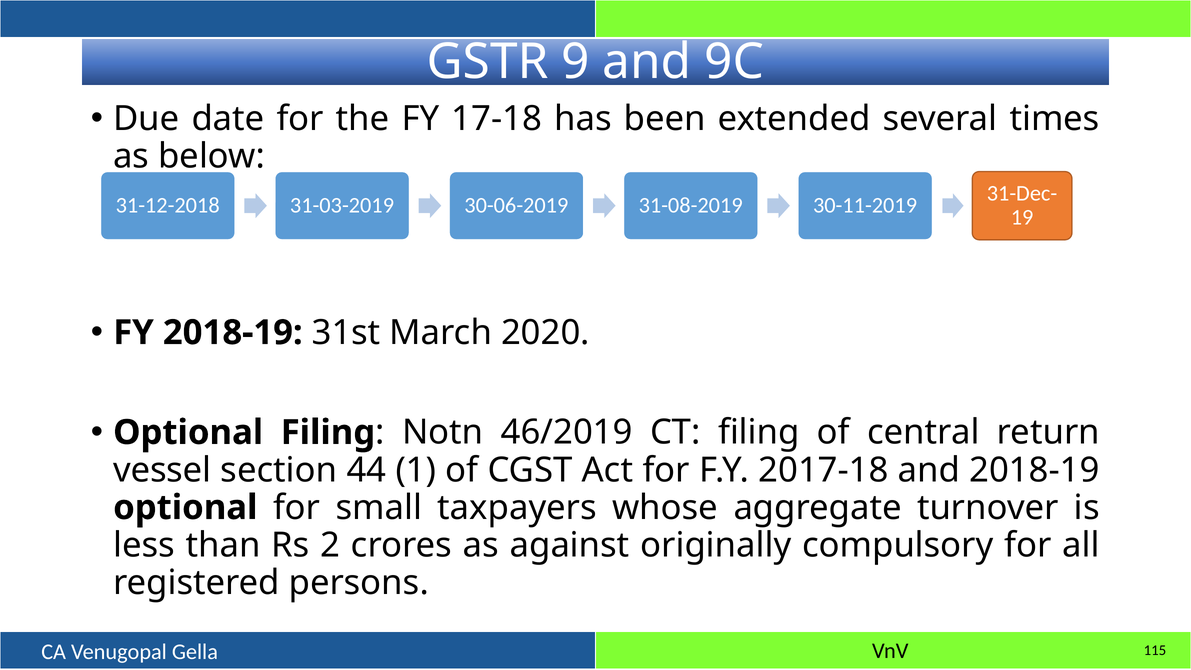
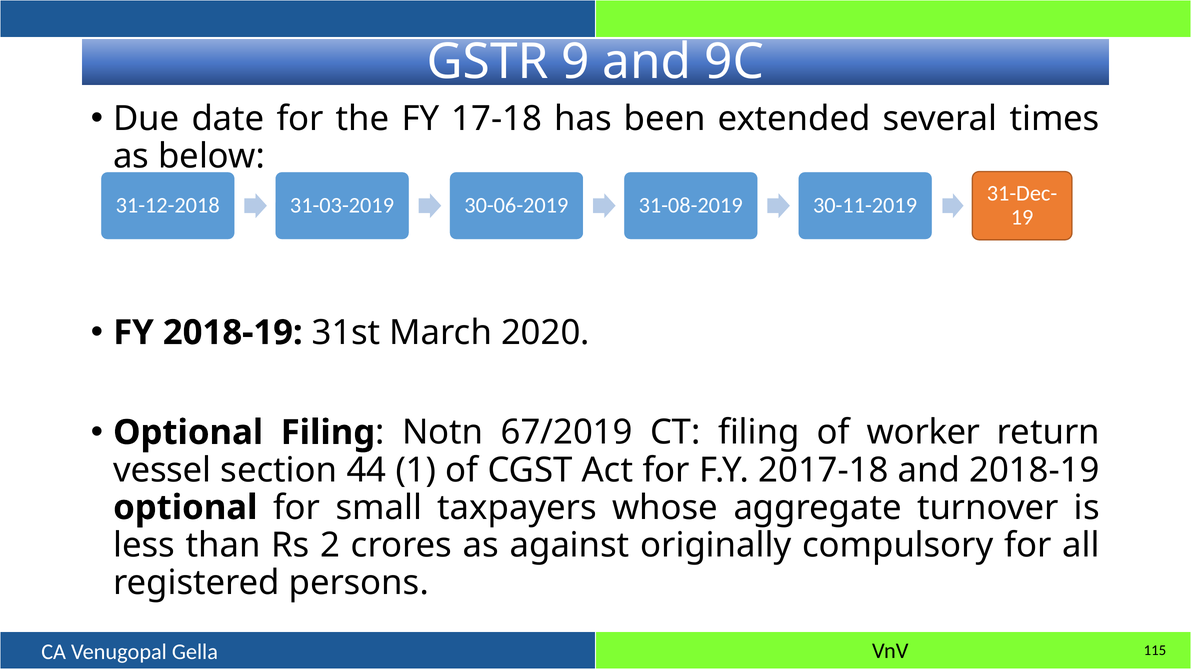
46/2019: 46/2019 -> 67/2019 (567, 432)
central: central -> worker (924, 432)
